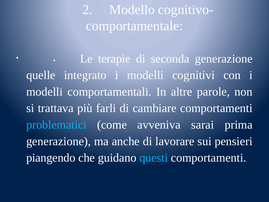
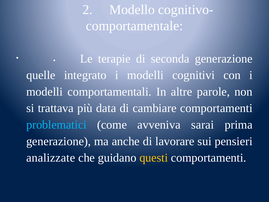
farli: farli -> data (106, 108)
piangendo: piangendo -> analizzate (51, 158)
questi colour: light blue -> yellow (154, 158)
